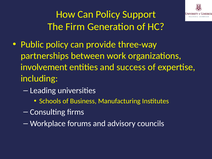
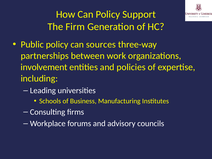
provide: provide -> sources (101, 44)
success: success -> policies (131, 67)
